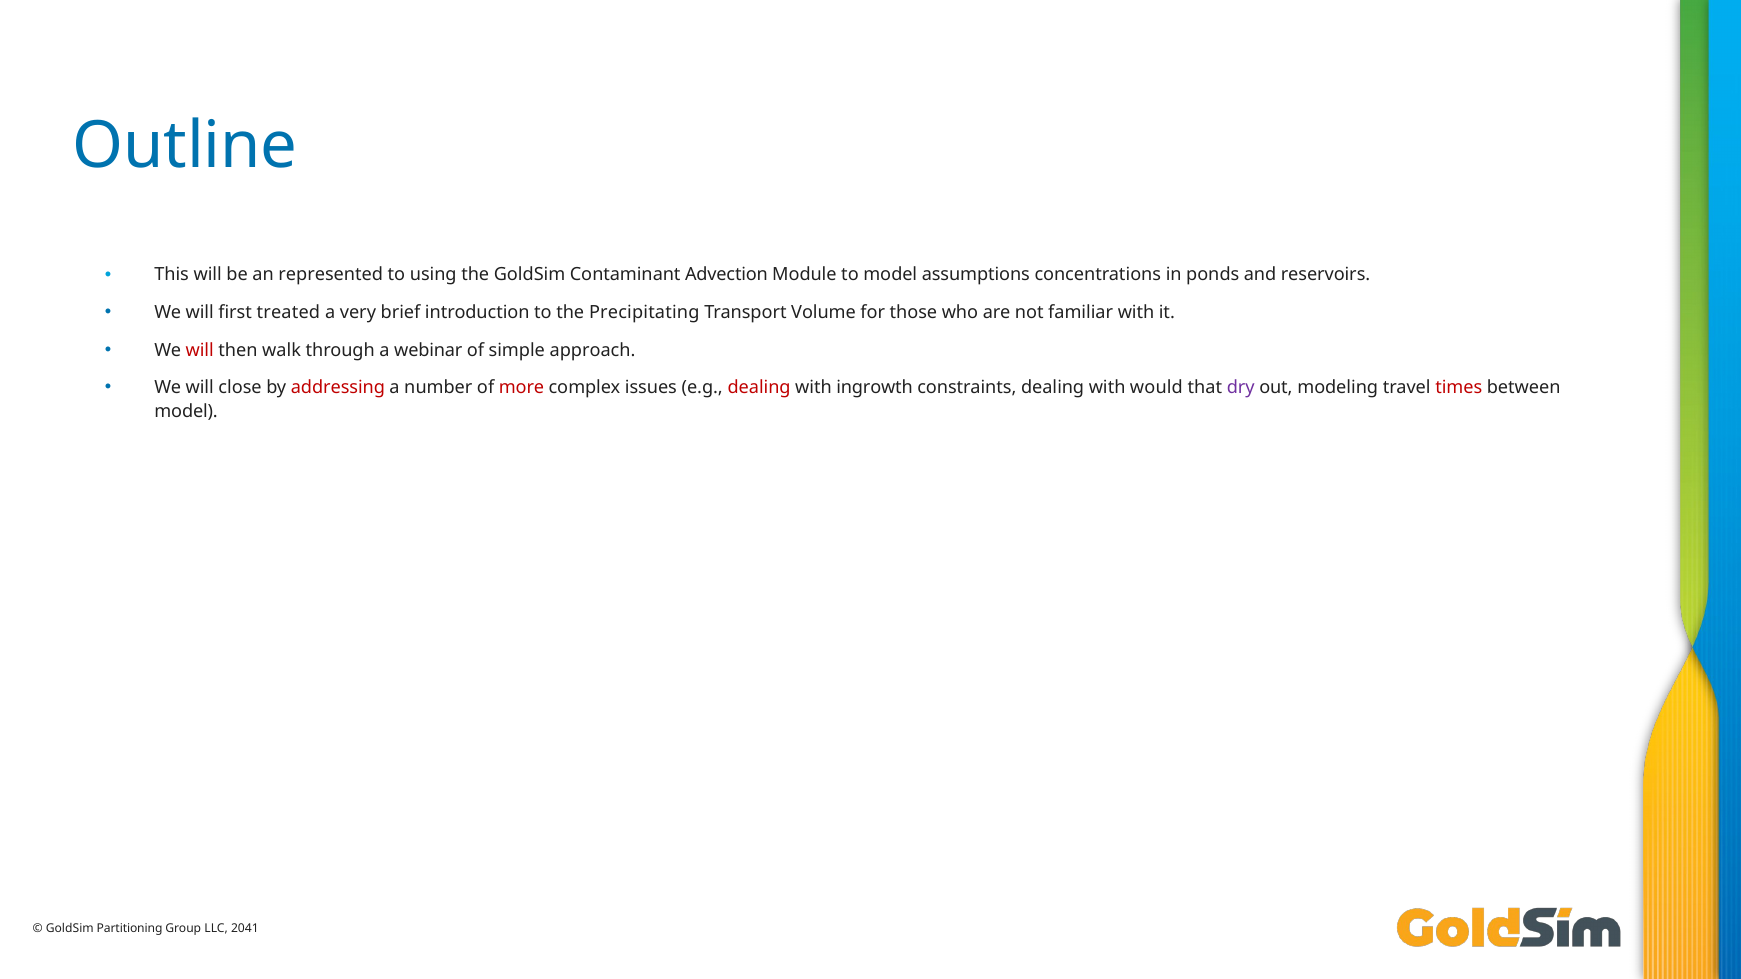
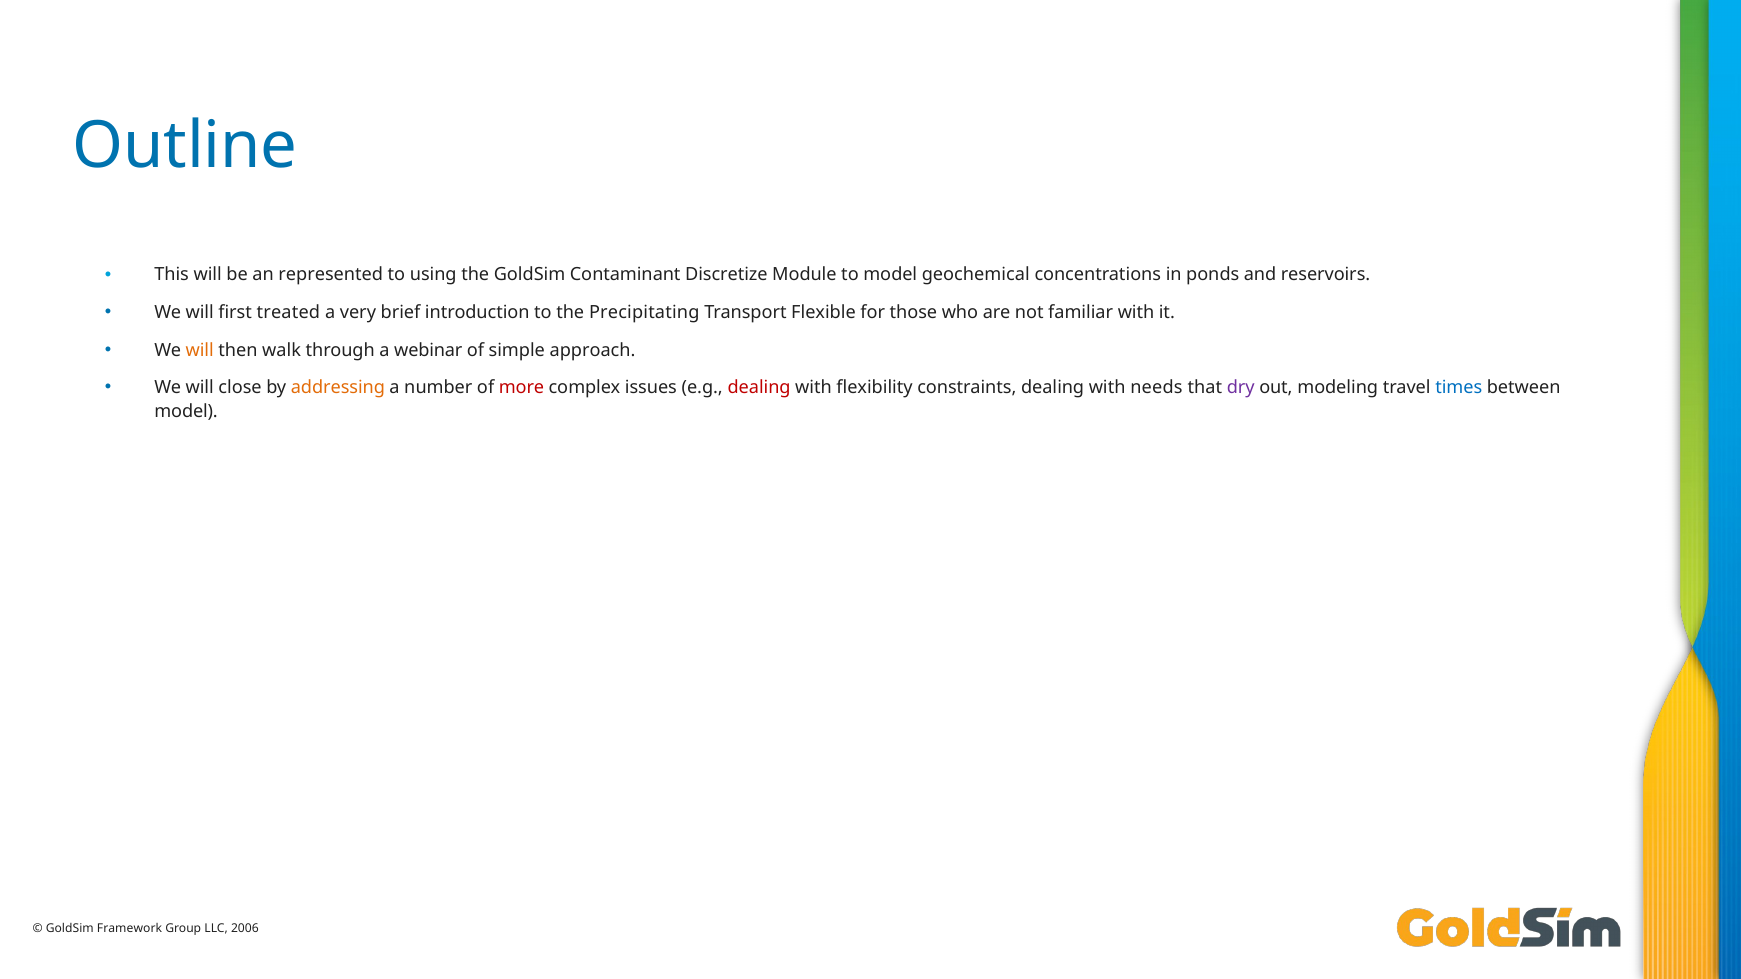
Advection: Advection -> Discretize (726, 275)
assumptions: assumptions -> geochemical (976, 275)
Volume: Volume -> Flexible (823, 313)
will colour: red -> orange (200, 350)
addressing colour: red -> orange (338, 388)
ingrowth: ingrowth -> flexibility (875, 388)
would: would -> needs (1156, 388)
times colour: red -> blue (1459, 388)
Partitioning: Partitioning -> Framework (129, 929)
2041: 2041 -> 2006 (245, 929)
